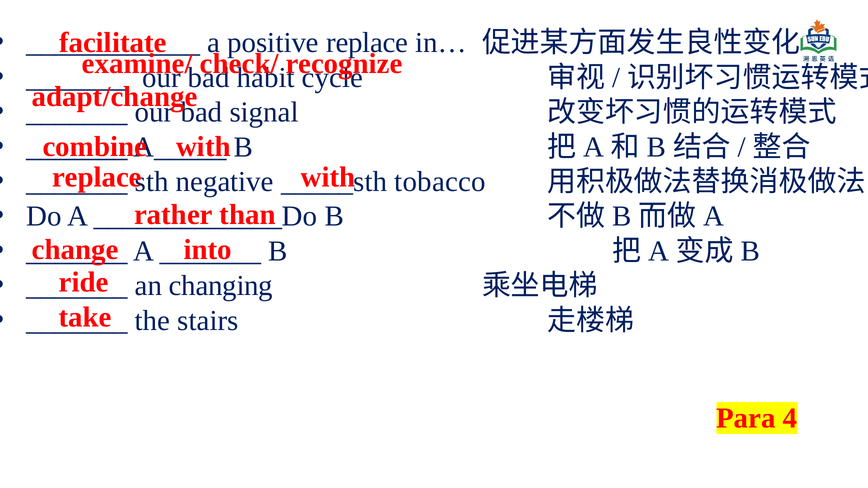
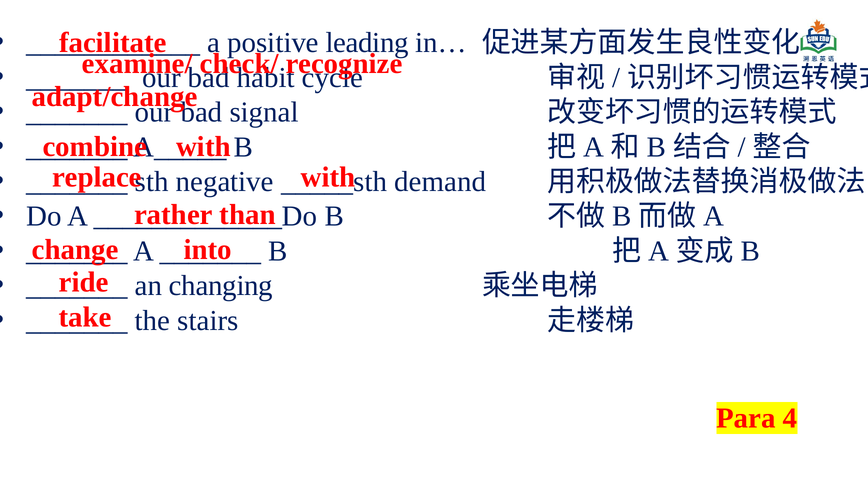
positive replace: replace -> leading (367, 43)
tobacco: tobacco -> demand (440, 182)
